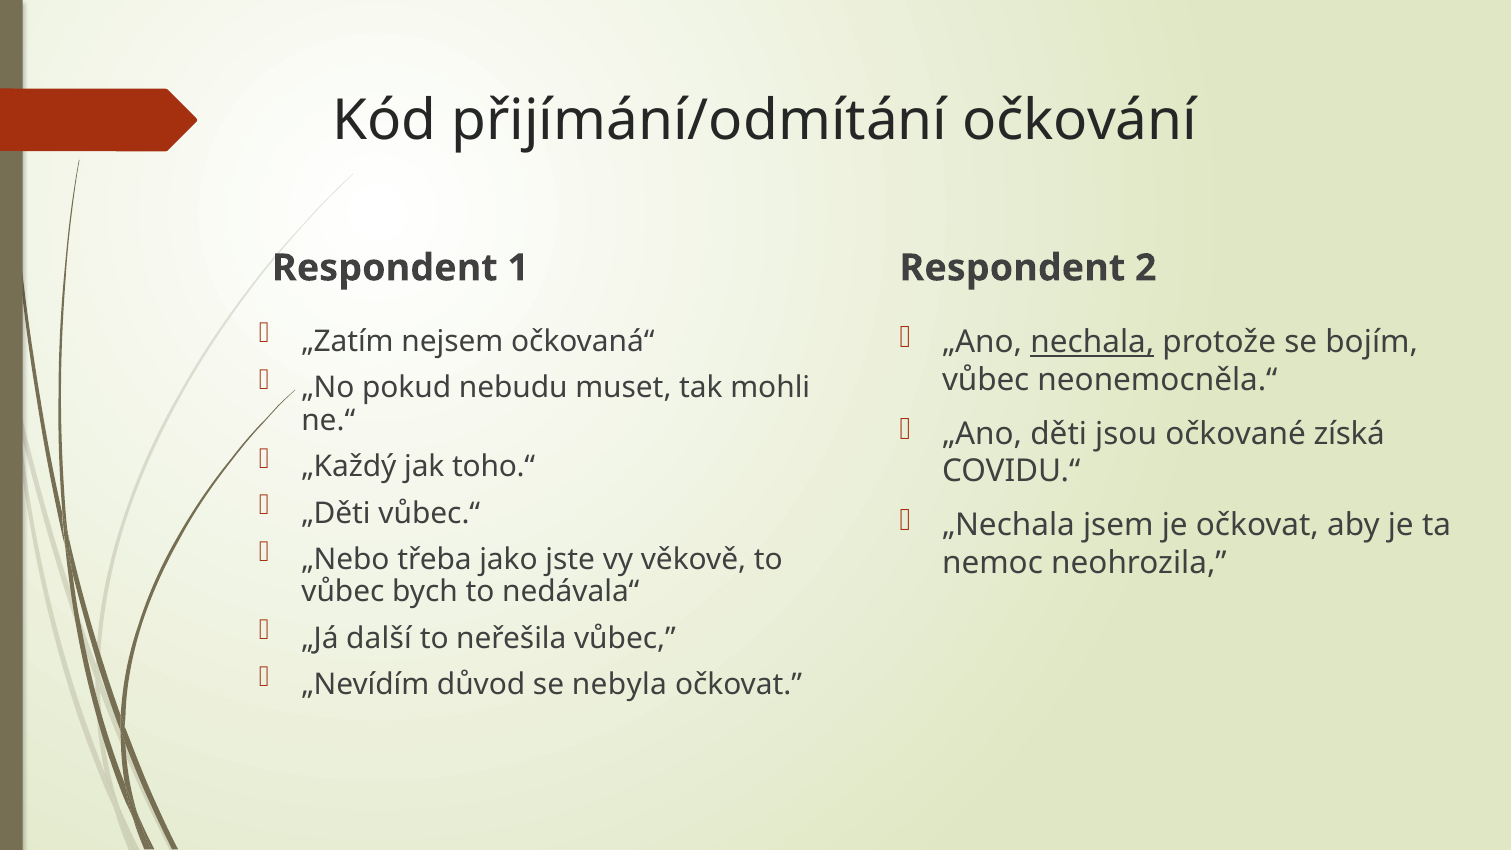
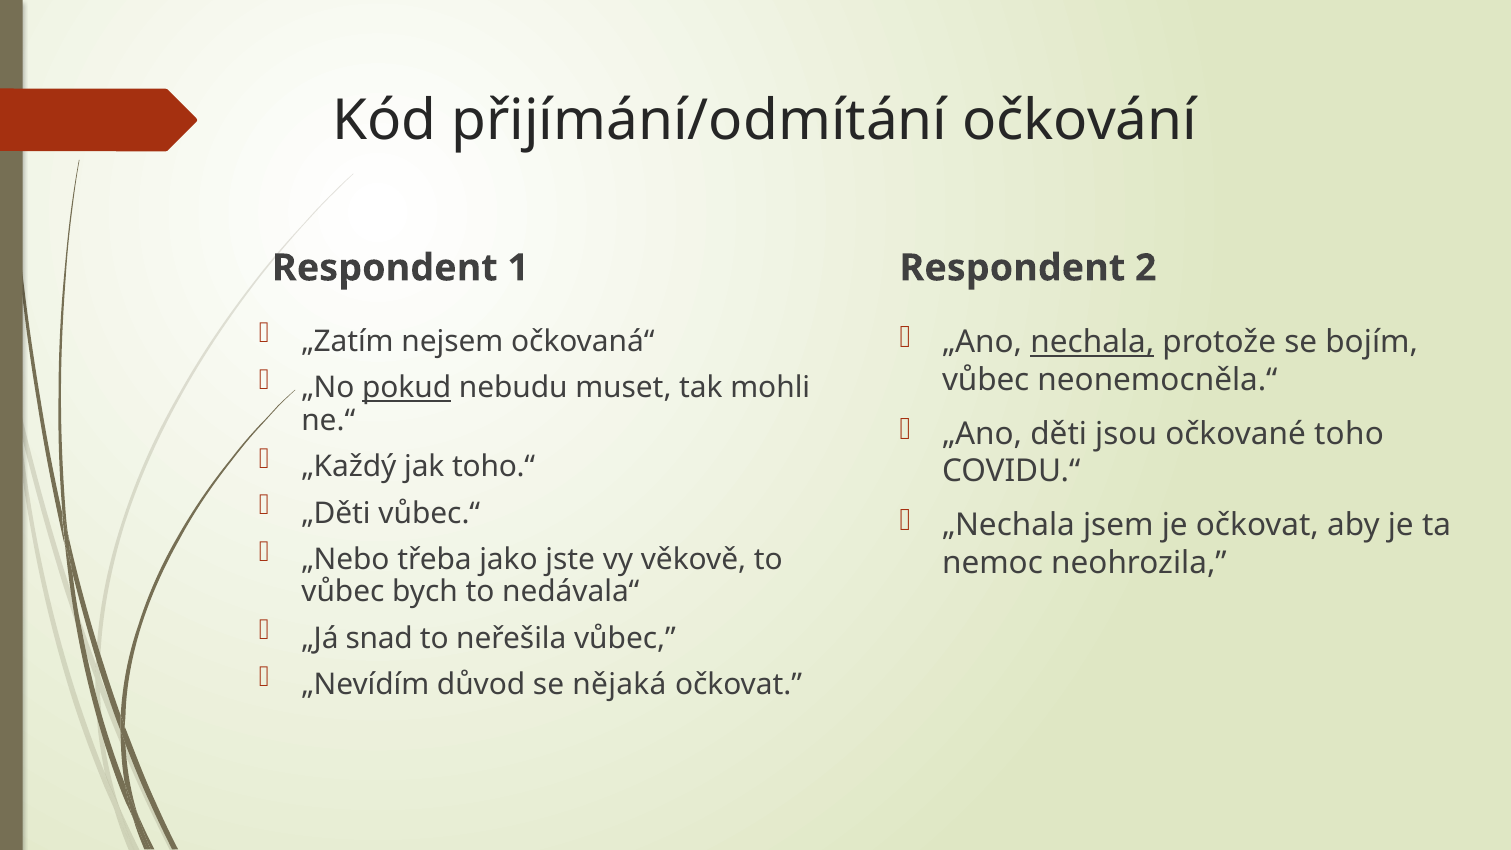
pokud underline: none -> present (407, 388)
získá: získá -> toho (1349, 434)
další: další -> snad (379, 638)
nebyla: nebyla -> nějaká (619, 685)
